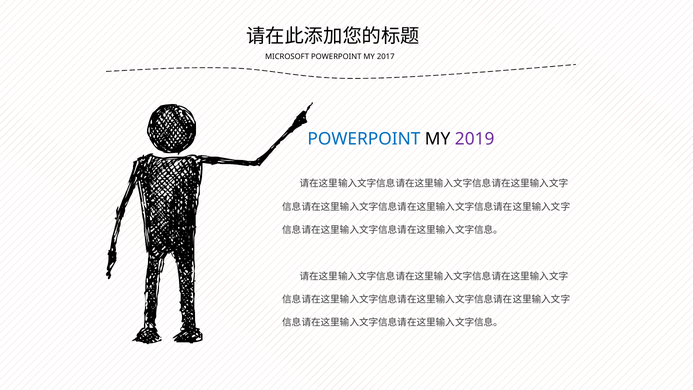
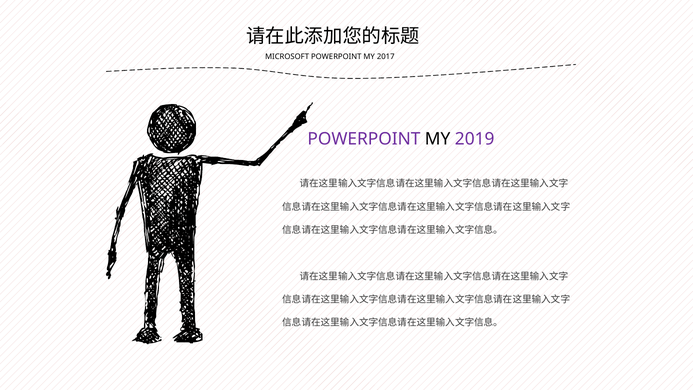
POWERPOINT colour: blue -> purple (364, 139)
